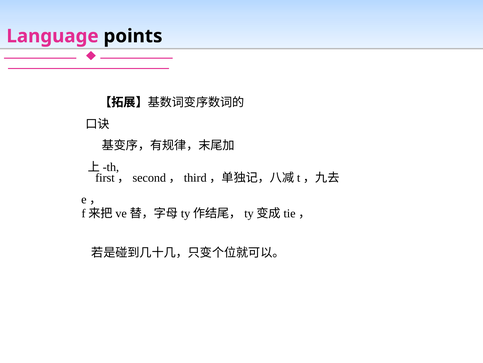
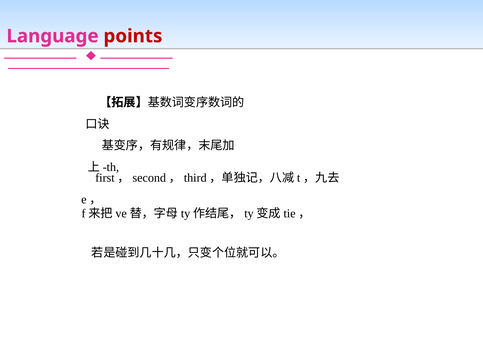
points colour: black -> red (133, 36)
